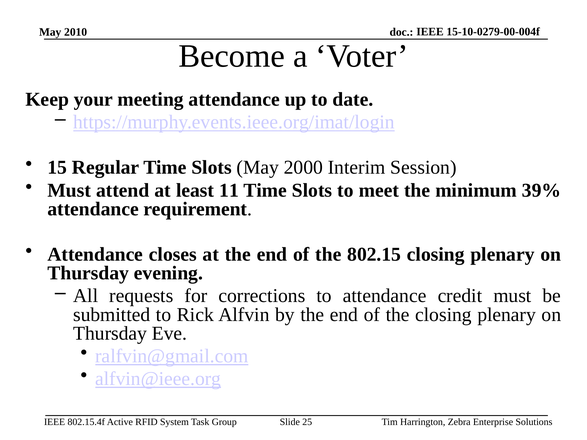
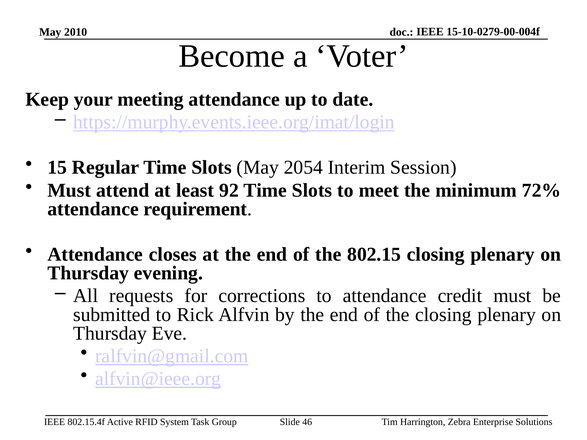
2000: 2000 -> 2054 (303, 168)
11: 11 -> 92 (229, 190)
39%: 39% -> 72% (542, 190)
25: 25 -> 46 (307, 422)
